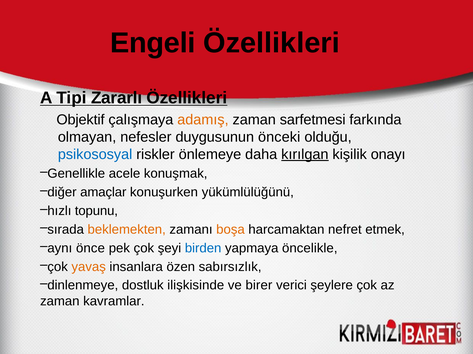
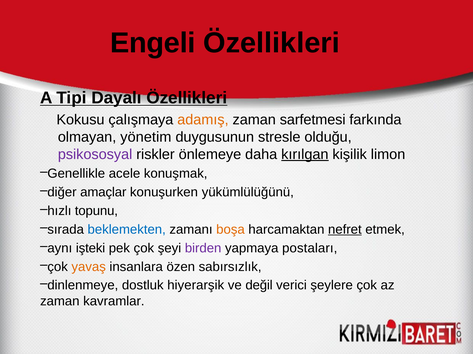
Zararlı: Zararlı -> Dayalı (117, 98)
Objektif: Objektif -> Kokusu (80, 120)
nefesler: nefesler -> yönetim (146, 137)
önceki: önceki -> stresle (279, 137)
psikososyal colour: blue -> purple (95, 155)
onayı: onayı -> limon (388, 155)
beklemekten colour: orange -> blue (127, 230)
nefret underline: none -> present (345, 230)
önce: önce -> işteki (91, 249)
birden colour: blue -> purple (203, 249)
öncelikle: öncelikle -> postaları (310, 249)
ilişkisinde: ilişkisinde -> hiyerarşik (196, 286)
birer: birer -> değil (259, 286)
